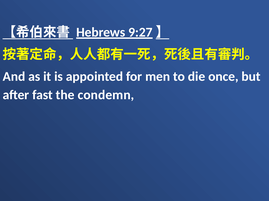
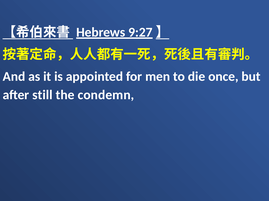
fast: fast -> still (42, 95)
